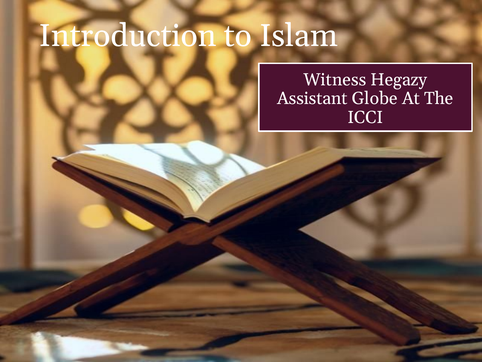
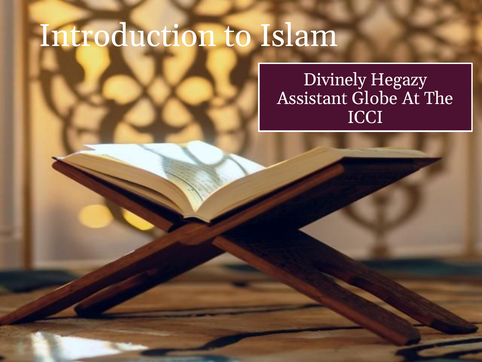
Witness: Witness -> Divinely (335, 80)
